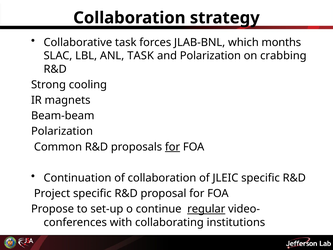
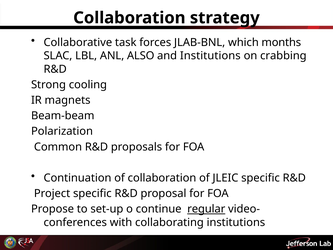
ANL TASK: TASK -> ALSO (141, 56)
and Polarization: Polarization -> Institutions (210, 56)
for underline: present -> none (173, 147)
